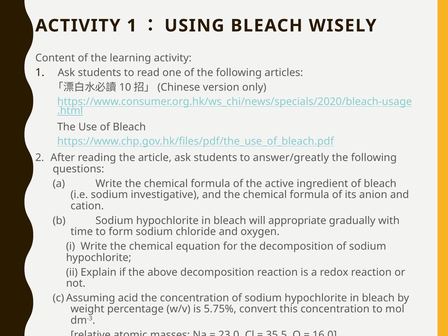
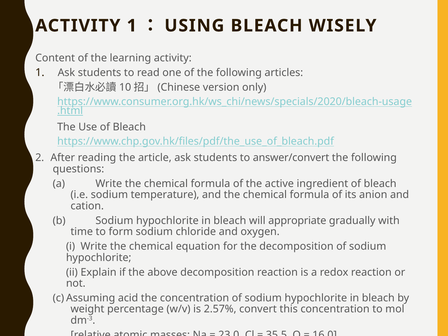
answer/greatly: answer/greatly -> answer/convert (291, 158)
investigative: investigative -> temperature (165, 195)
5.75%: 5.75% -> 2.57% (220, 309)
